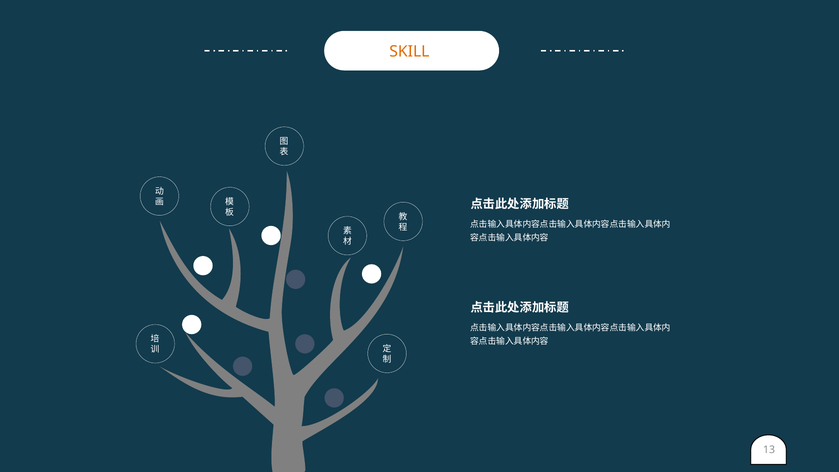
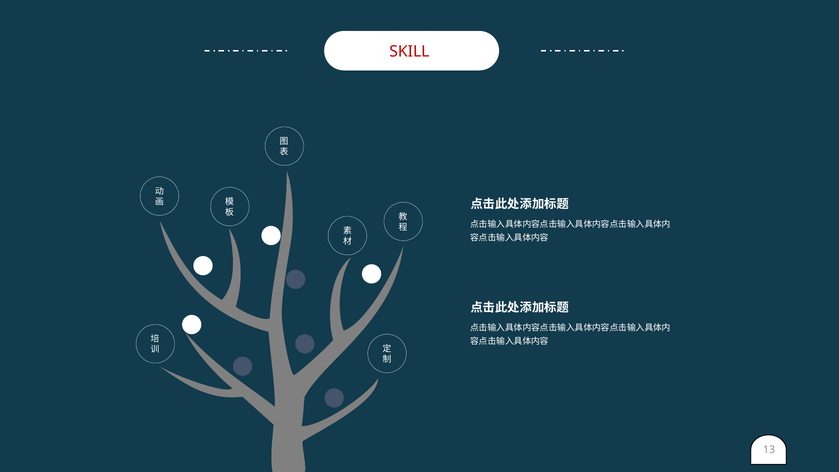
SKILL colour: orange -> red (409, 51)
